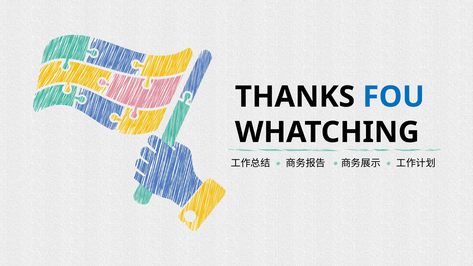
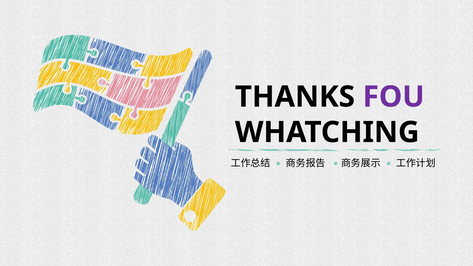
FOU colour: blue -> purple (394, 97)
